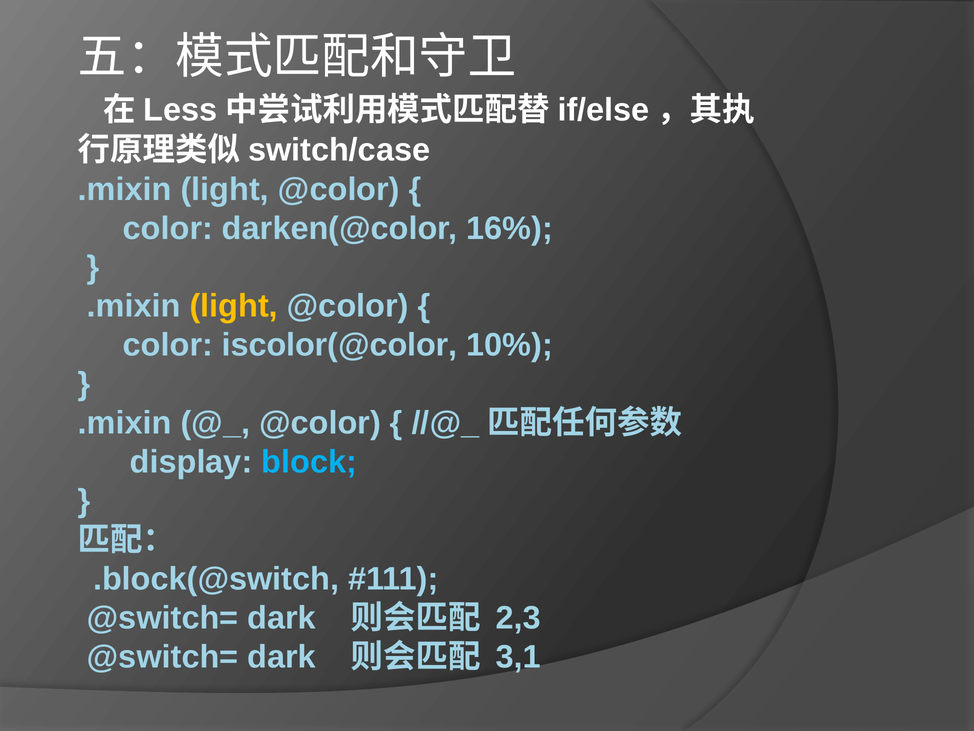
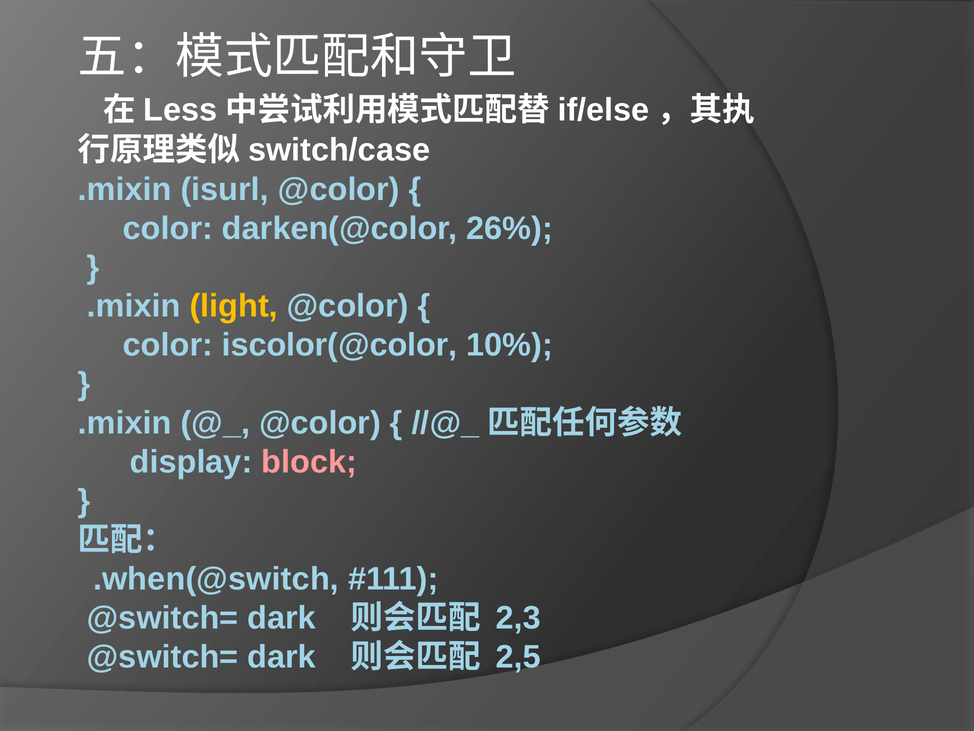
light: light -> isurl (225, 189)
16%: 16% -> 26% (510, 228)
block colour: light blue -> pink (309, 462)
.block(@switch: .block(@switch -> .when(@switch (216, 579)
3,1: 3,1 -> 2,5 (518, 657)
